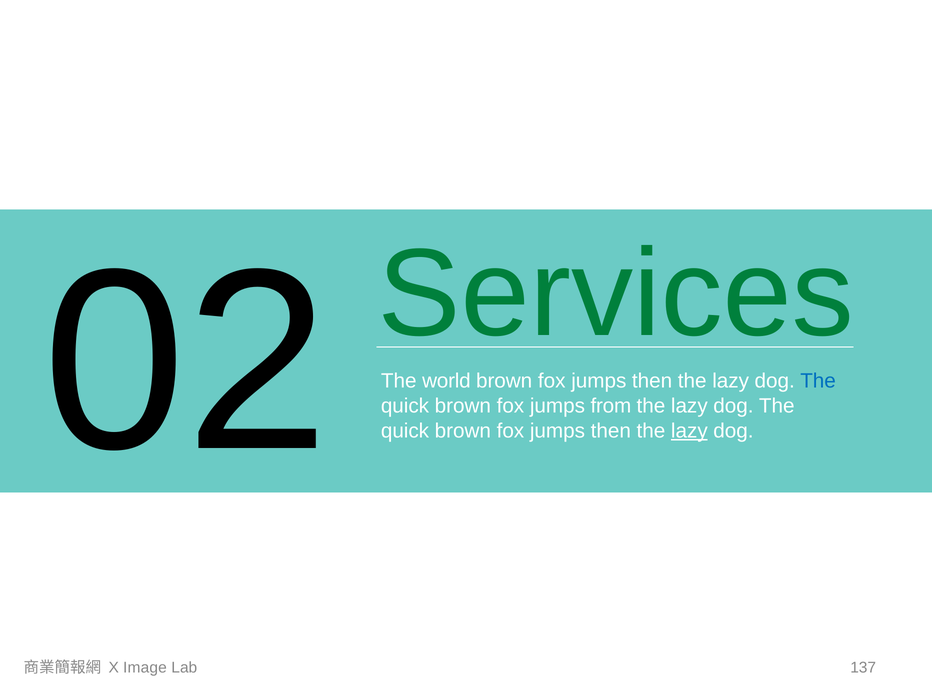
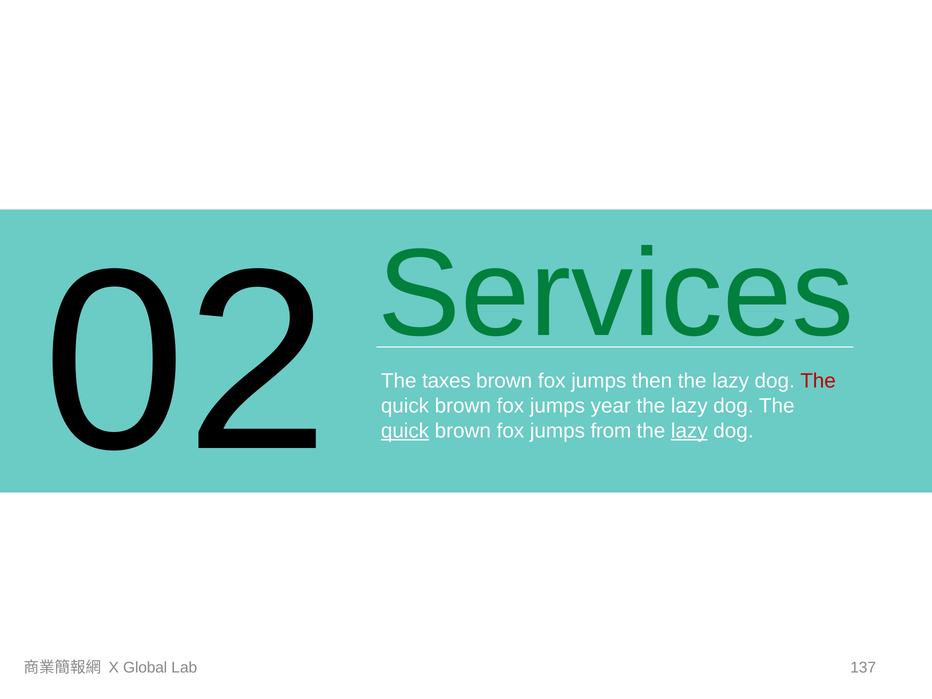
world: world -> taxes (446, 381)
The colour: blue -> red (818, 381)
from: from -> year (611, 406)
quick underline: none -> present (405, 431)
then: then -> from (611, 431)
Image: Image -> Global (145, 668)
